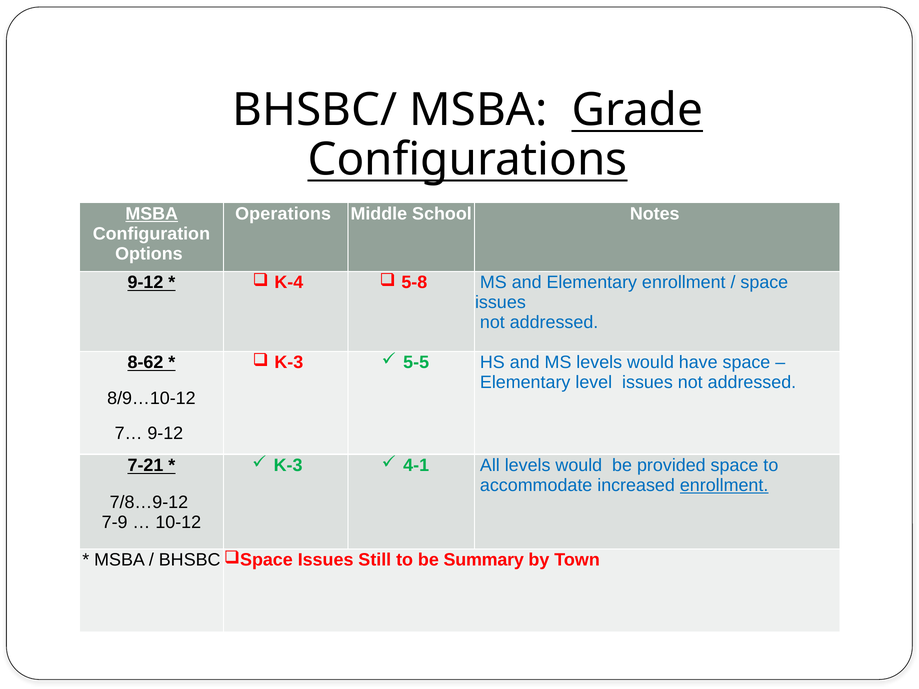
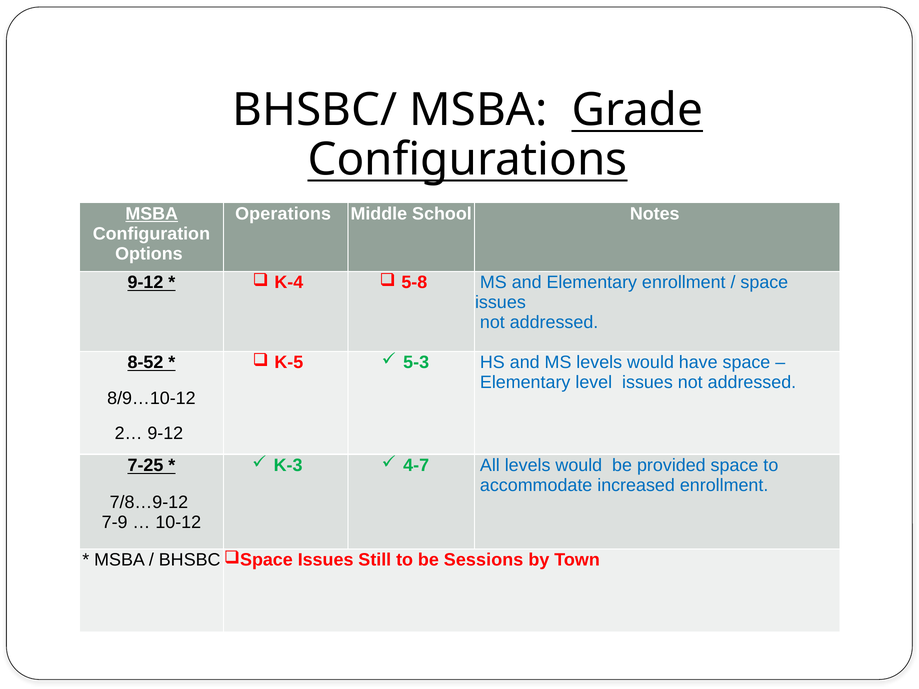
8-62: 8-62 -> 8-52 (145, 362)
K-3: K-3 -> K-5 (289, 362)
5-5: 5-5 -> 5-3 (416, 362)
7…: 7… -> 2… (129, 433)
7-21: 7-21 -> 7-25 (145, 466)
4-1: 4-1 -> 4-7 (416, 466)
enrollment underline: present -> none (724, 486)
Summary: Summary -> Sessions (484, 560)
